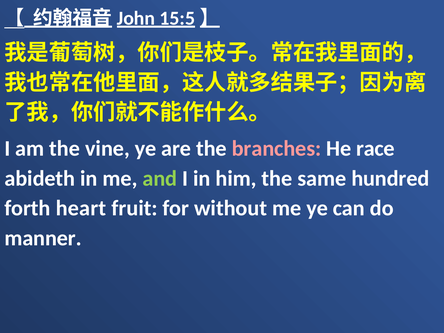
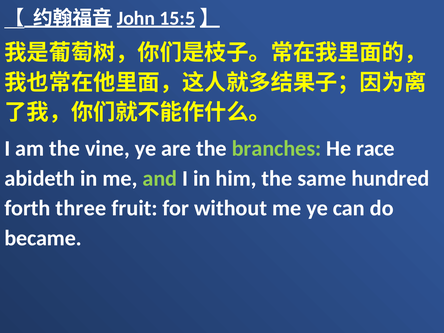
branches colour: pink -> light green (277, 149)
heart: heart -> three (81, 208)
manner: manner -> became (43, 238)
